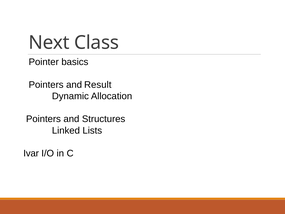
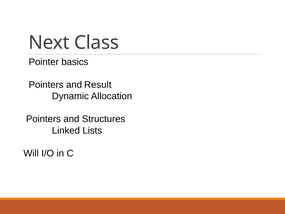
Ivar: Ivar -> Will (31, 153)
